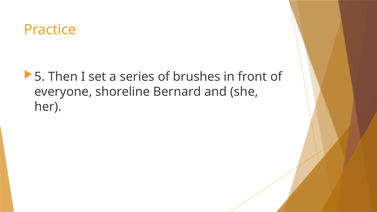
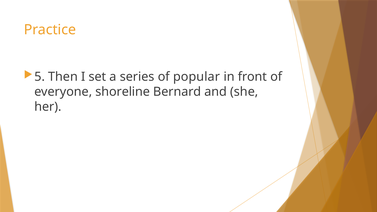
brushes: brushes -> popular (197, 77)
